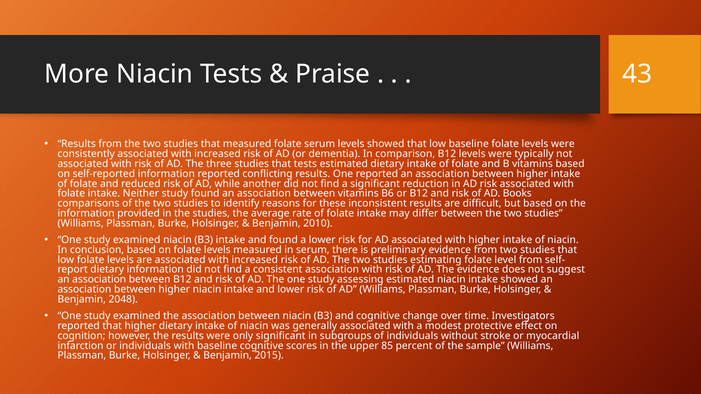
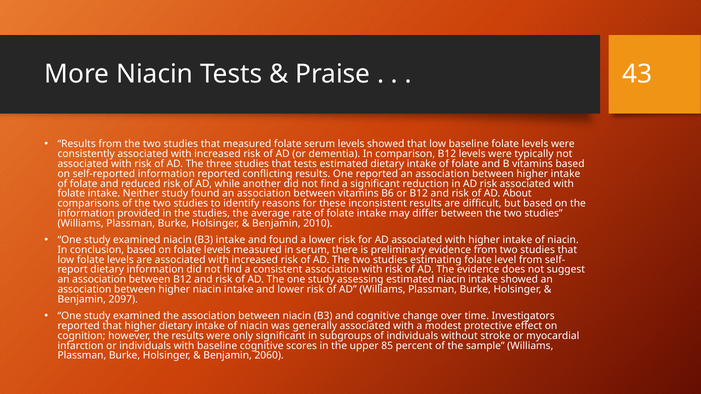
Books: Books -> About (517, 194)
2048: 2048 -> 2097 (123, 300)
2015: 2015 -> 2060 (269, 356)
